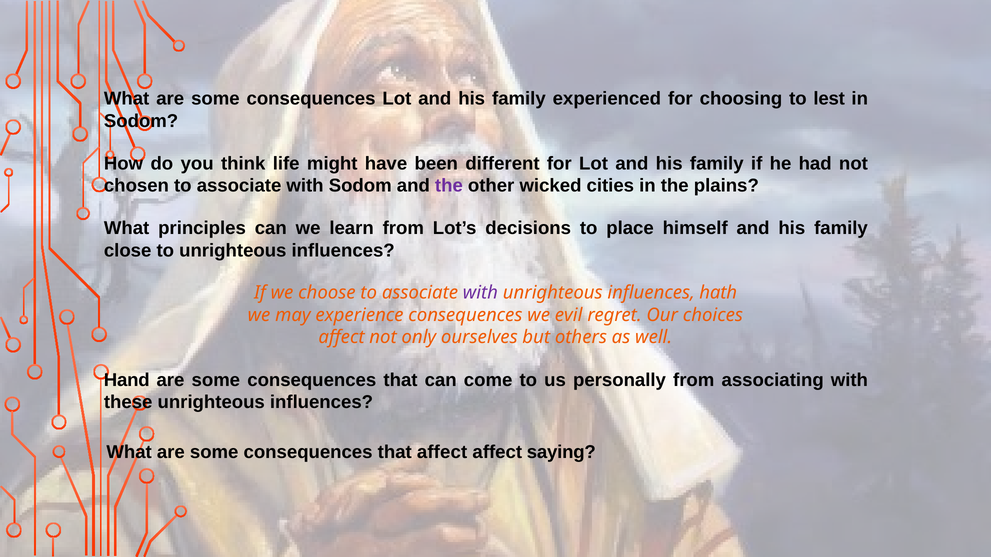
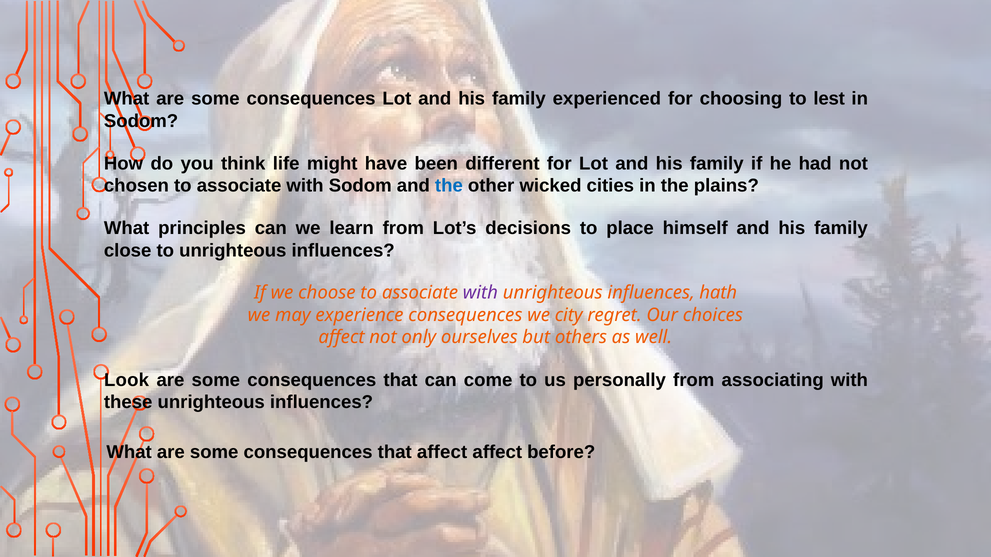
the colour: purple -> blue (449, 186)
evil: evil -> city (569, 315)
Hand: Hand -> Look (127, 380)
saying: saying -> before (561, 452)
